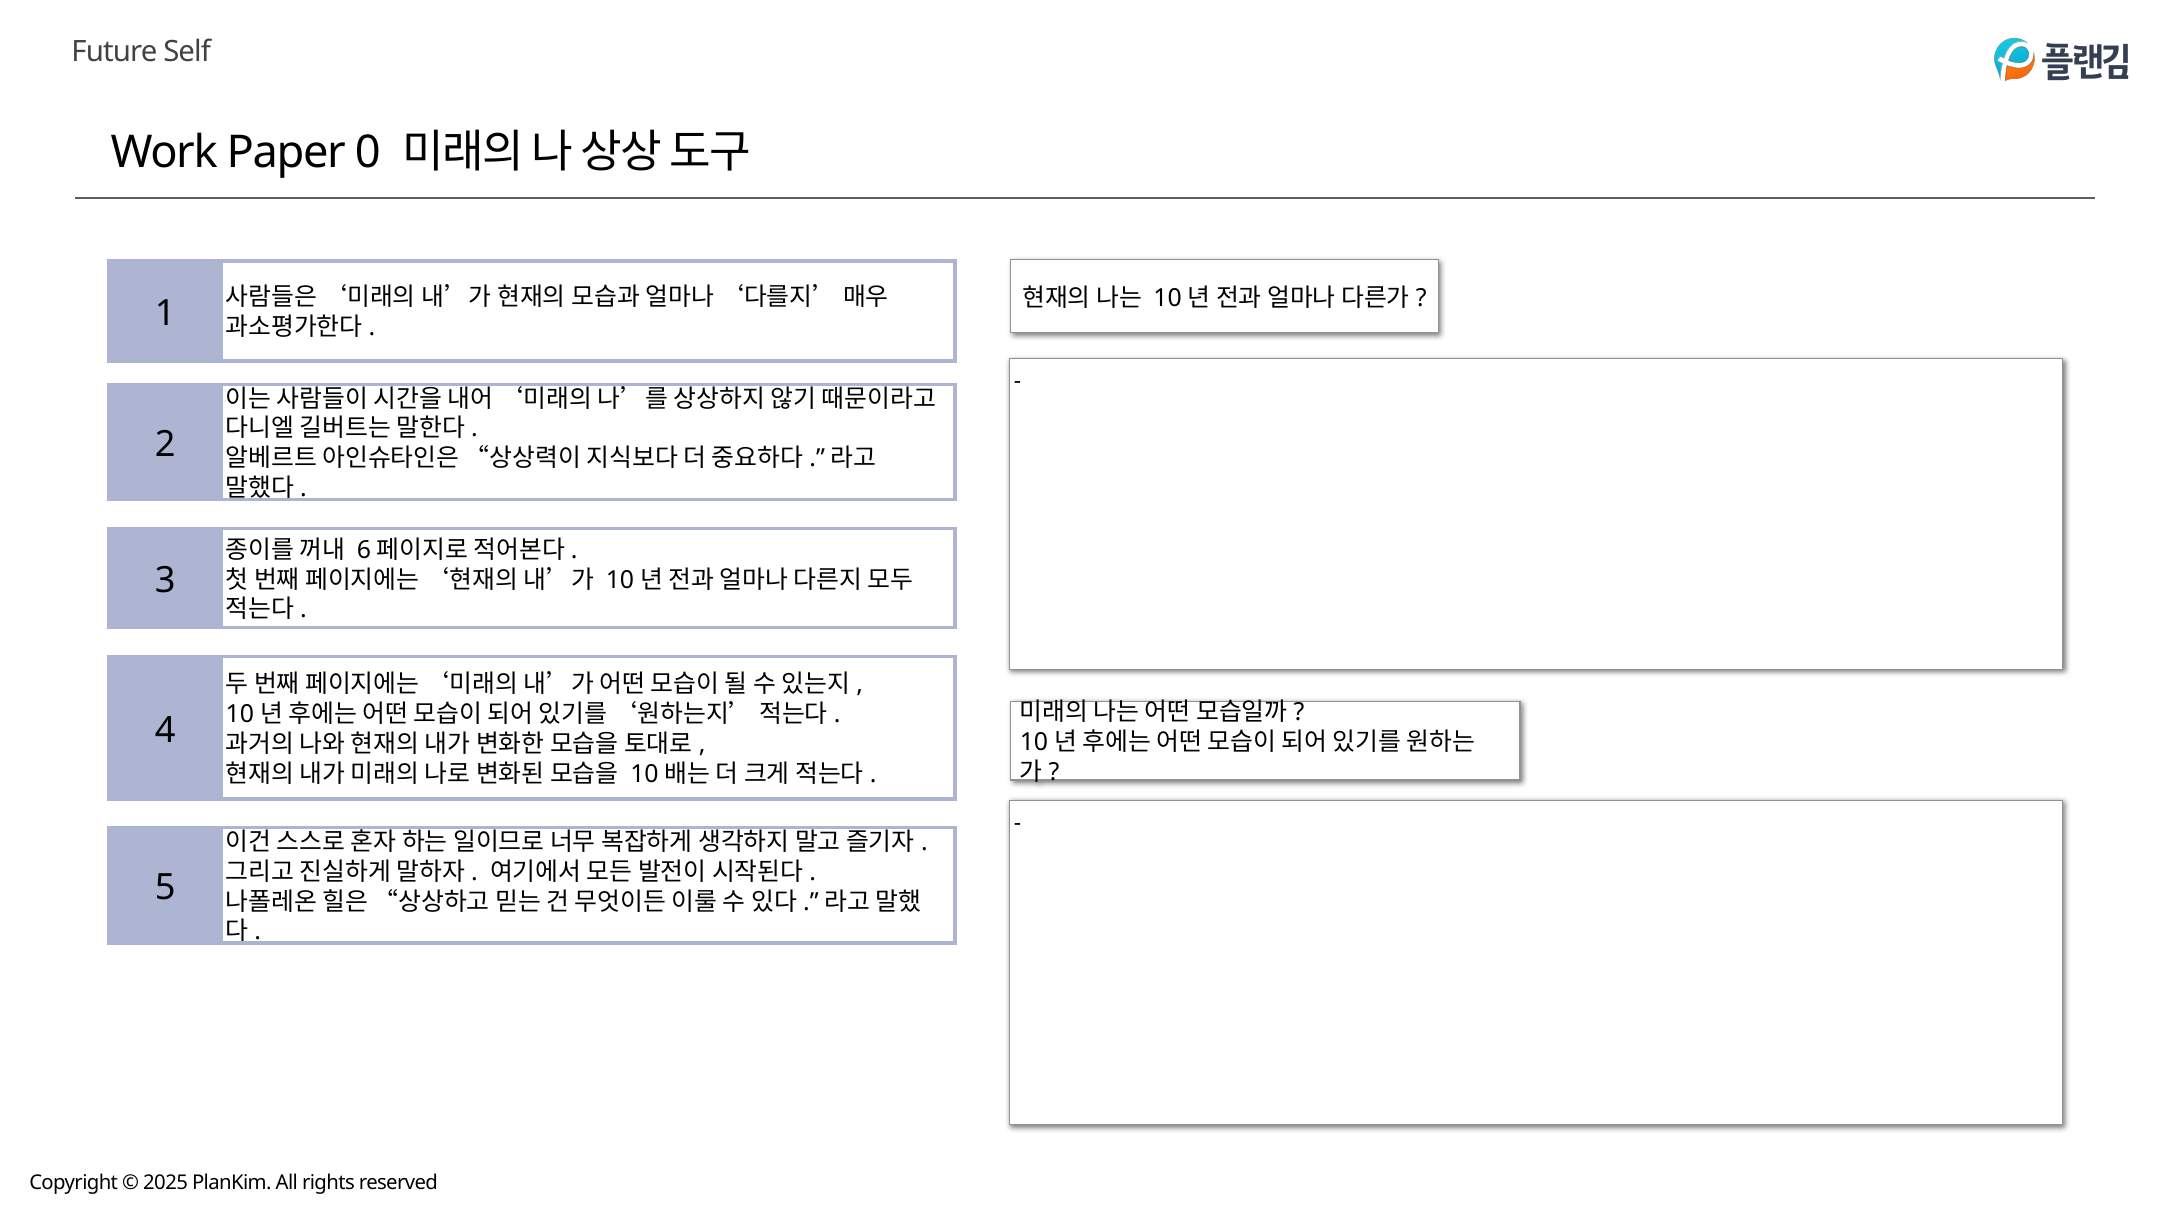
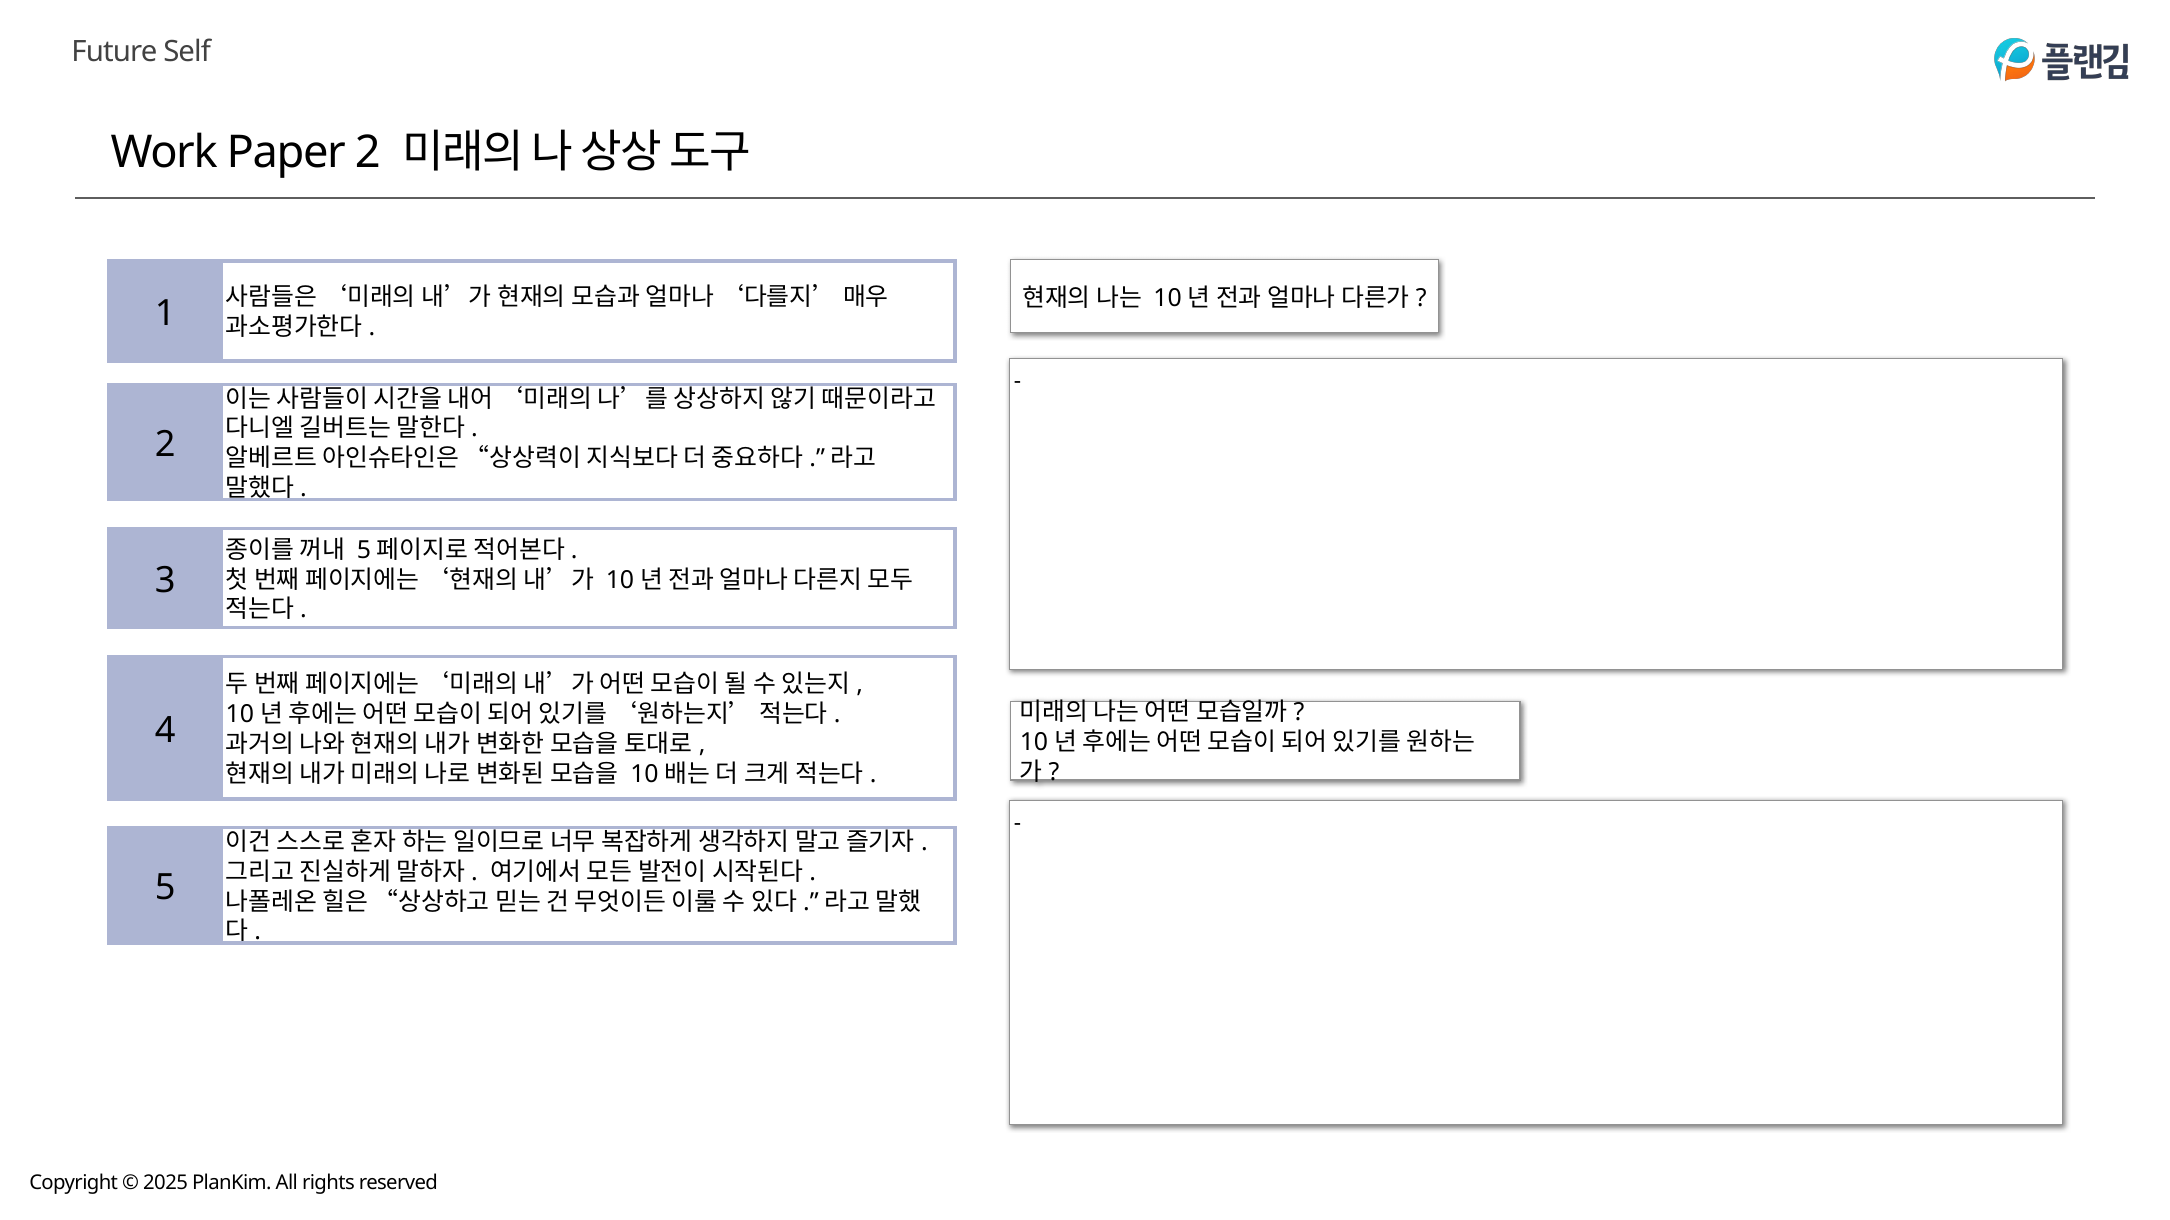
Paper 0: 0 -> 2 (368, 152)
6: 6 -> 5 (364, 550)
